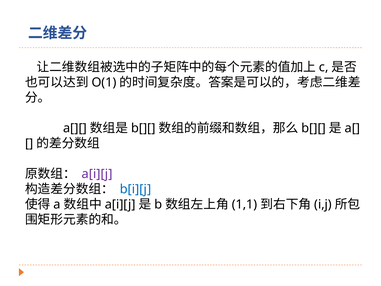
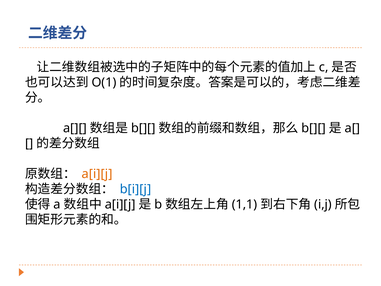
a[i][j colour: purple -> orange (97, 174)
